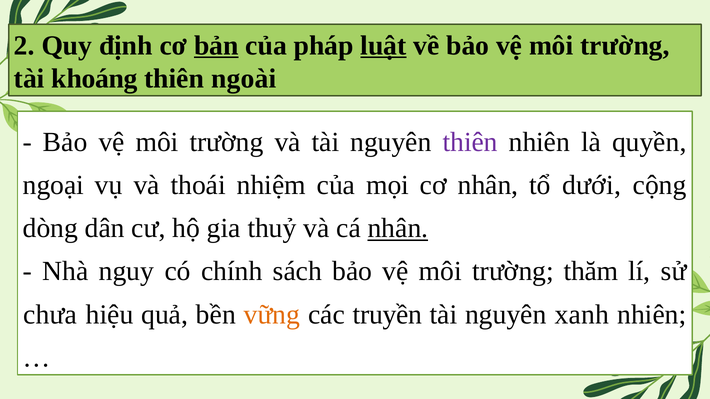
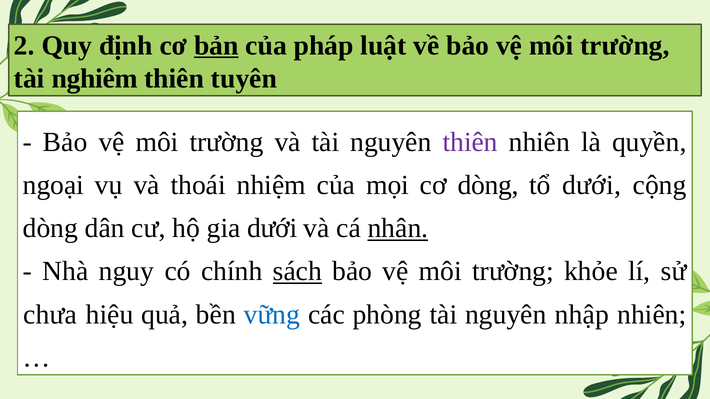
luật underline: present -> none (383, 45)
khoáng: khoáng -> nghiêm (95, 79)
ngoài: ngoài -> tuyên (244, 79)
cơ nhân: nhân -> dòng (488, 185)
gia thuỷ: thuỷ -> dưới (272, 229)
sách underline: none -> present (297, 272)
thăm: thăm -> khỏe (591, 272)
vững colour: orange -> blue (272, 315)
truyền: truyền -> phòng (387, 315)
xanh: xanh -> nhập (582, 315)
